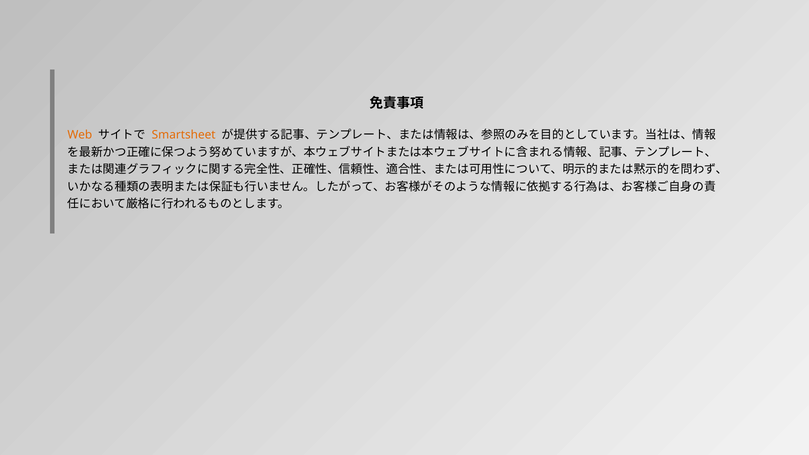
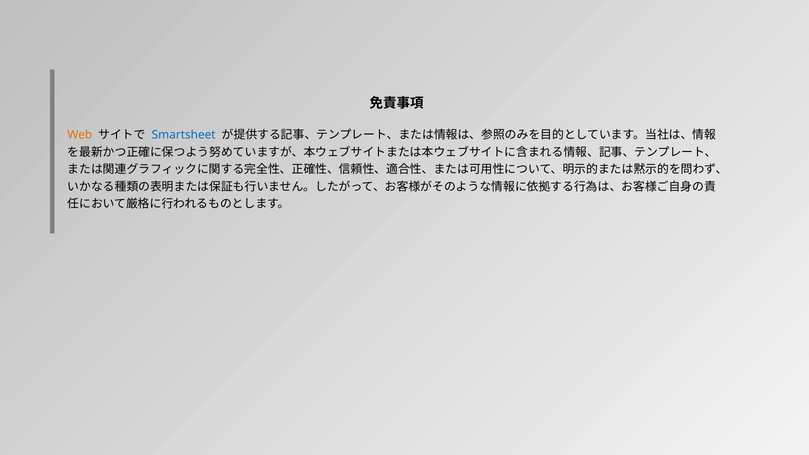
Smartsheet colour: orange -> blue (184, 135)
